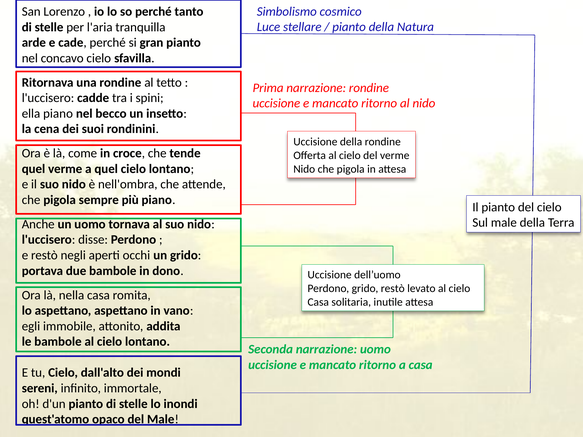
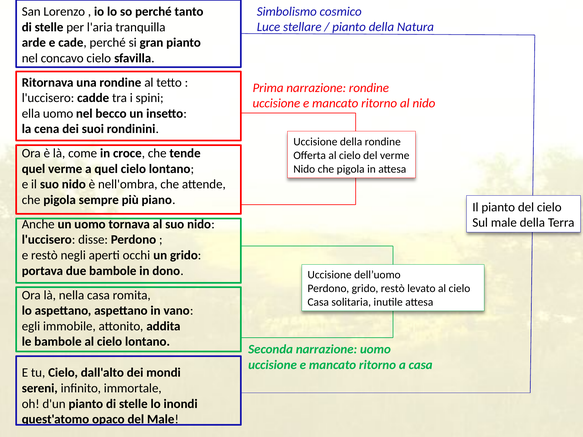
ella piano: piano -> uomo (58, 114)
